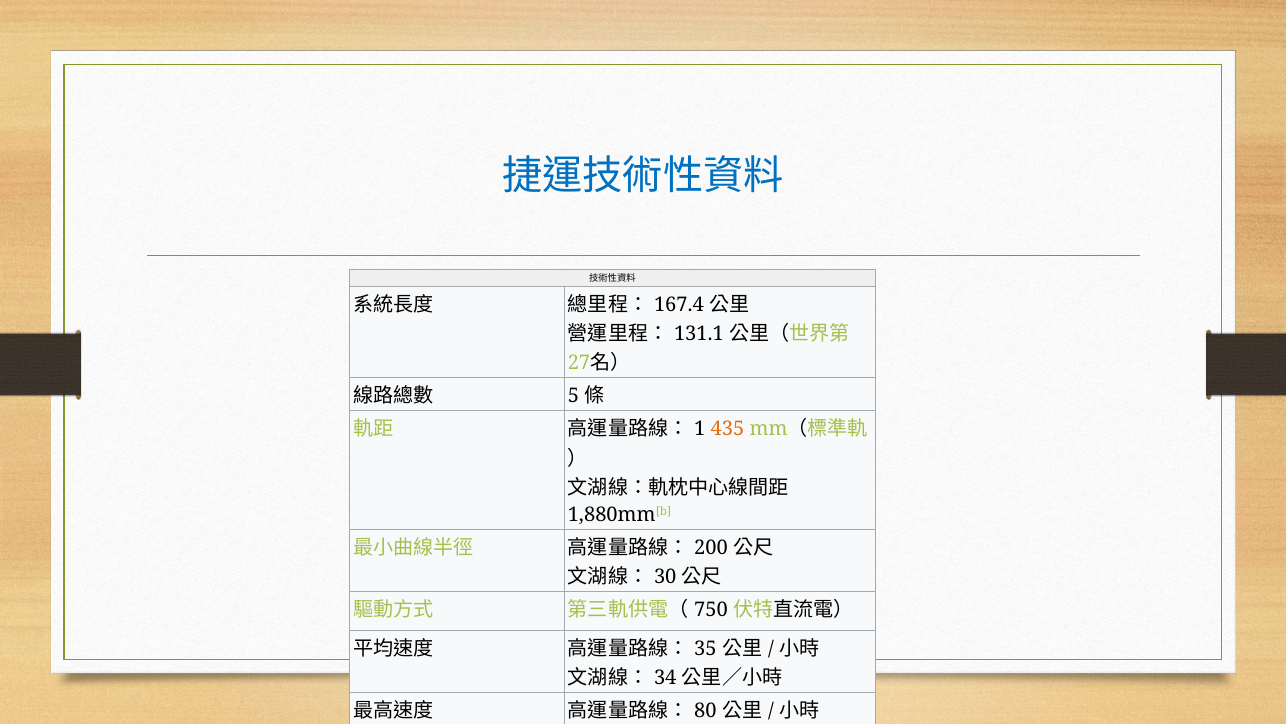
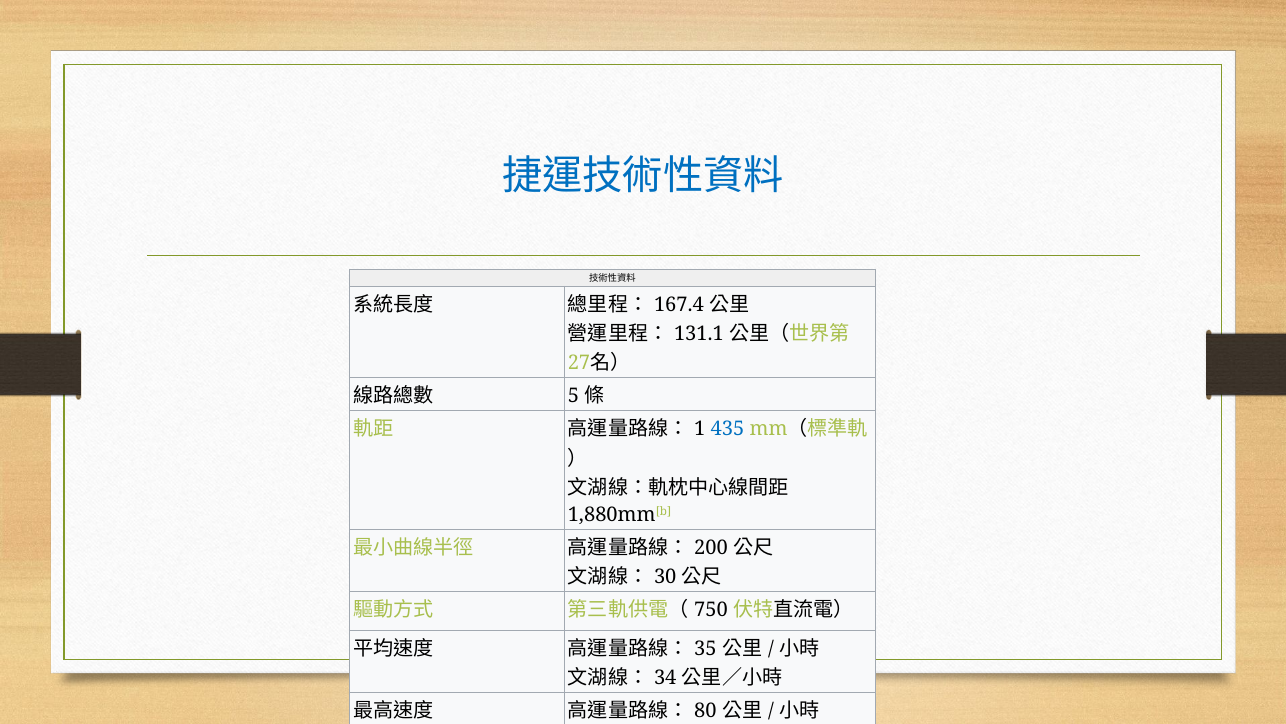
435 colour: orange -> blue (727, 429)
